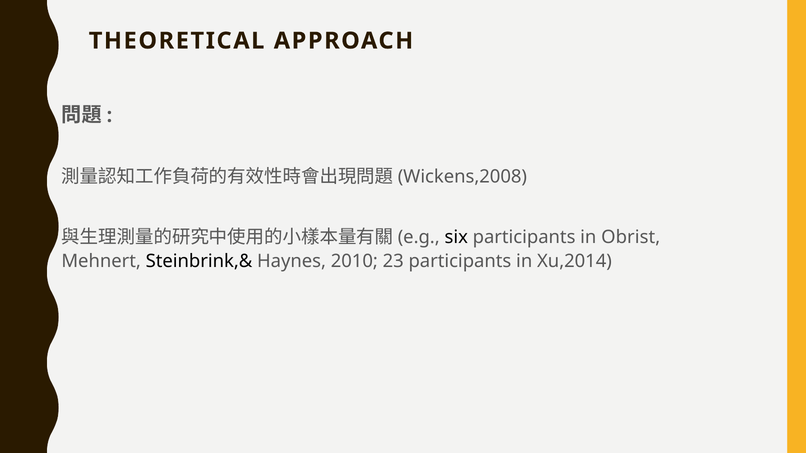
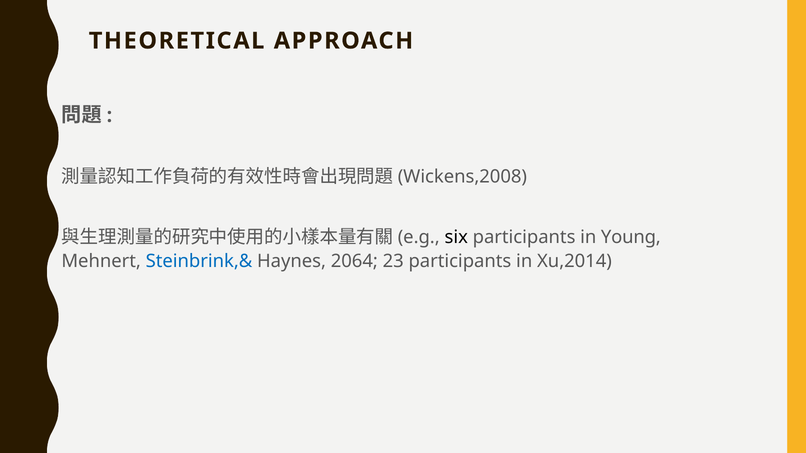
Obrist: Obrist -> Young (631, 237)
Steinbrink,& colour: black -> blue (199, 262)
2010: 2010 -> 2064 (354, 262)
